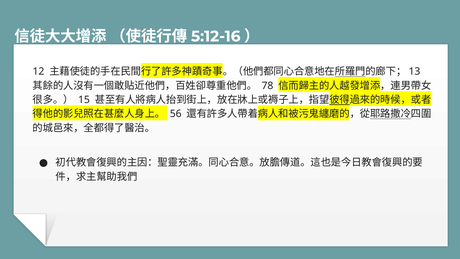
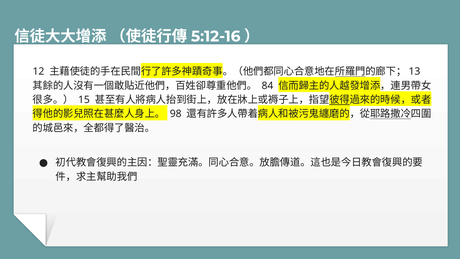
78: 78 -> 84 (267, 86)
56: 56 -> 98 (176, 114)
